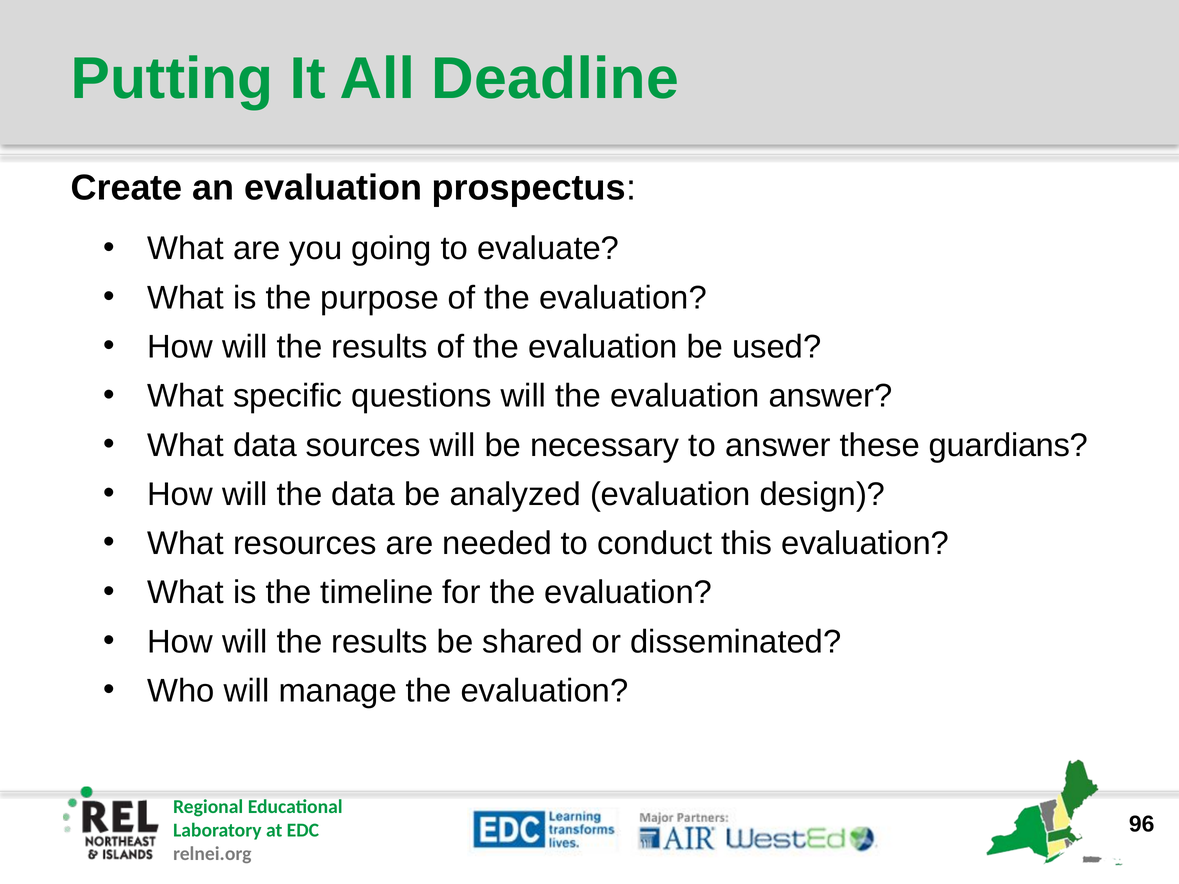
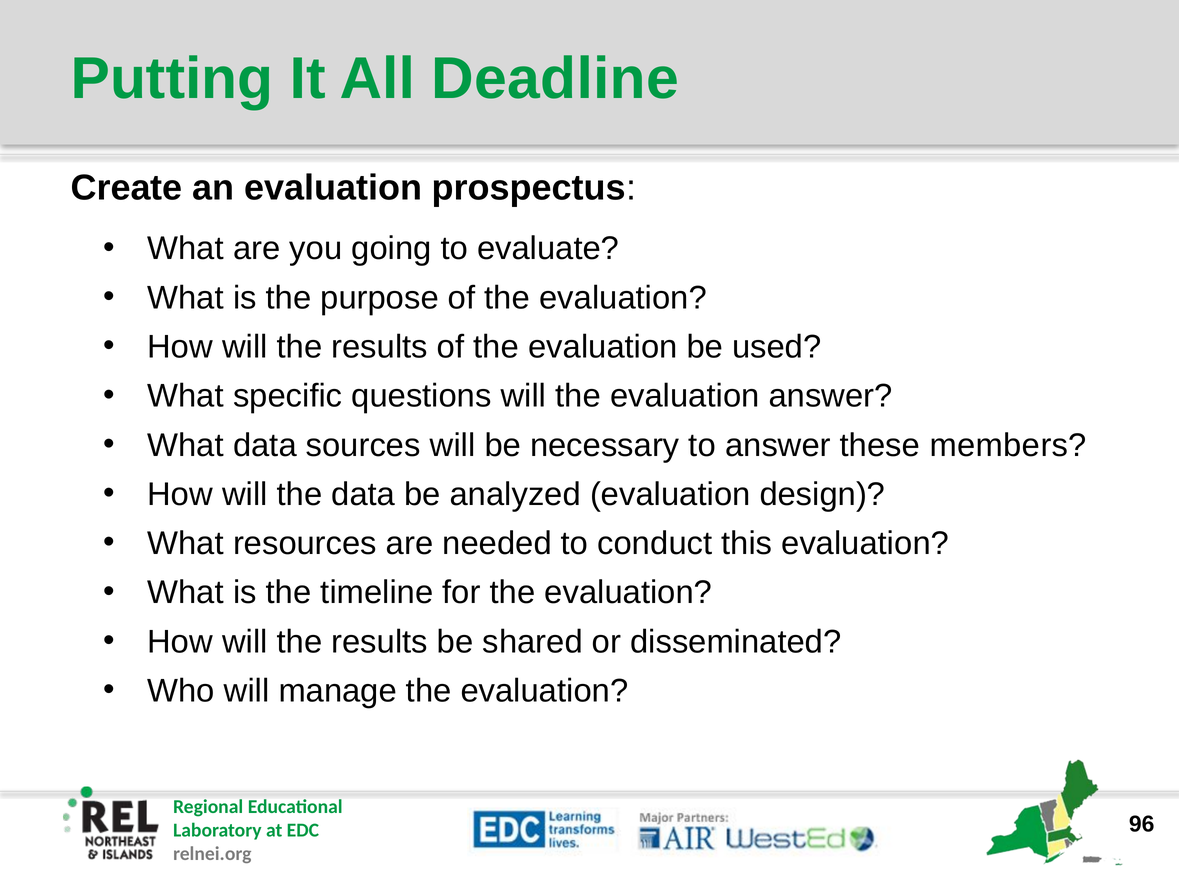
guardians: guardians -> members (1008, 445)
